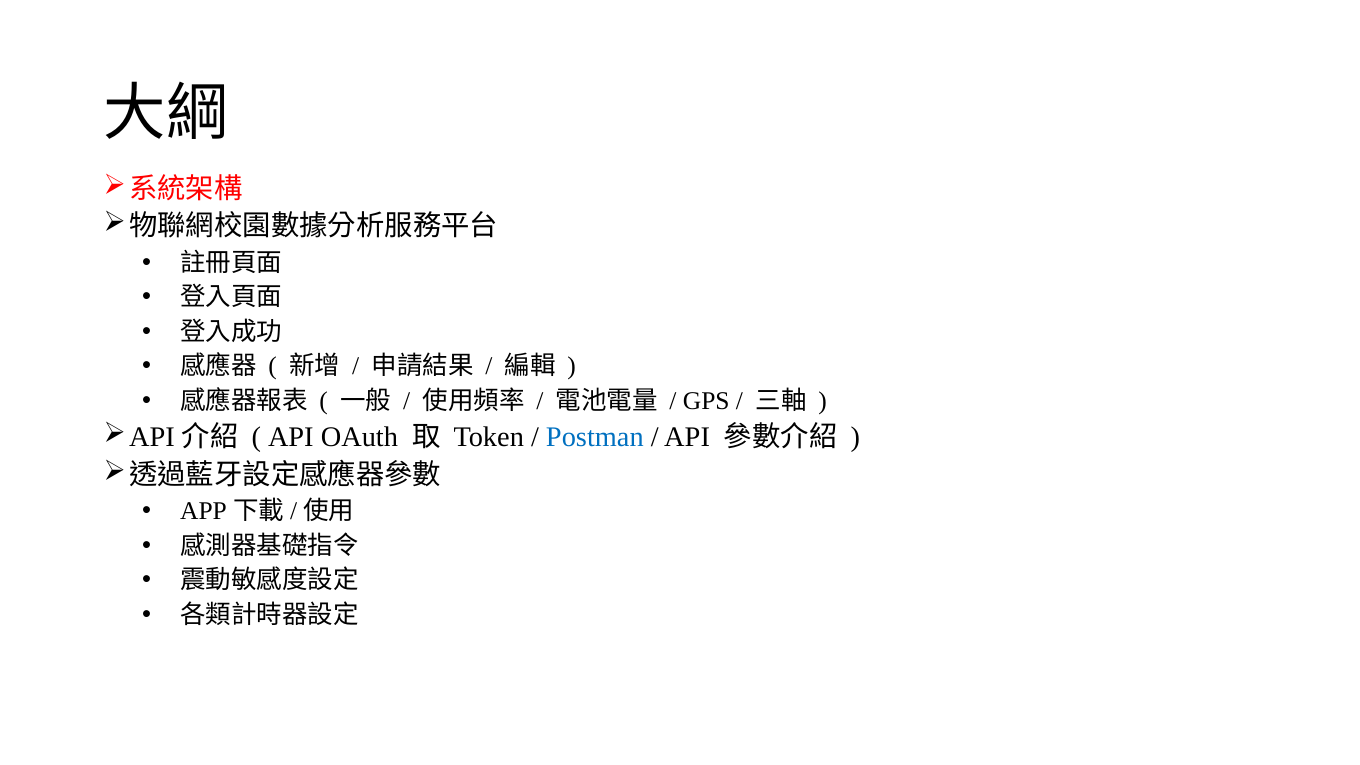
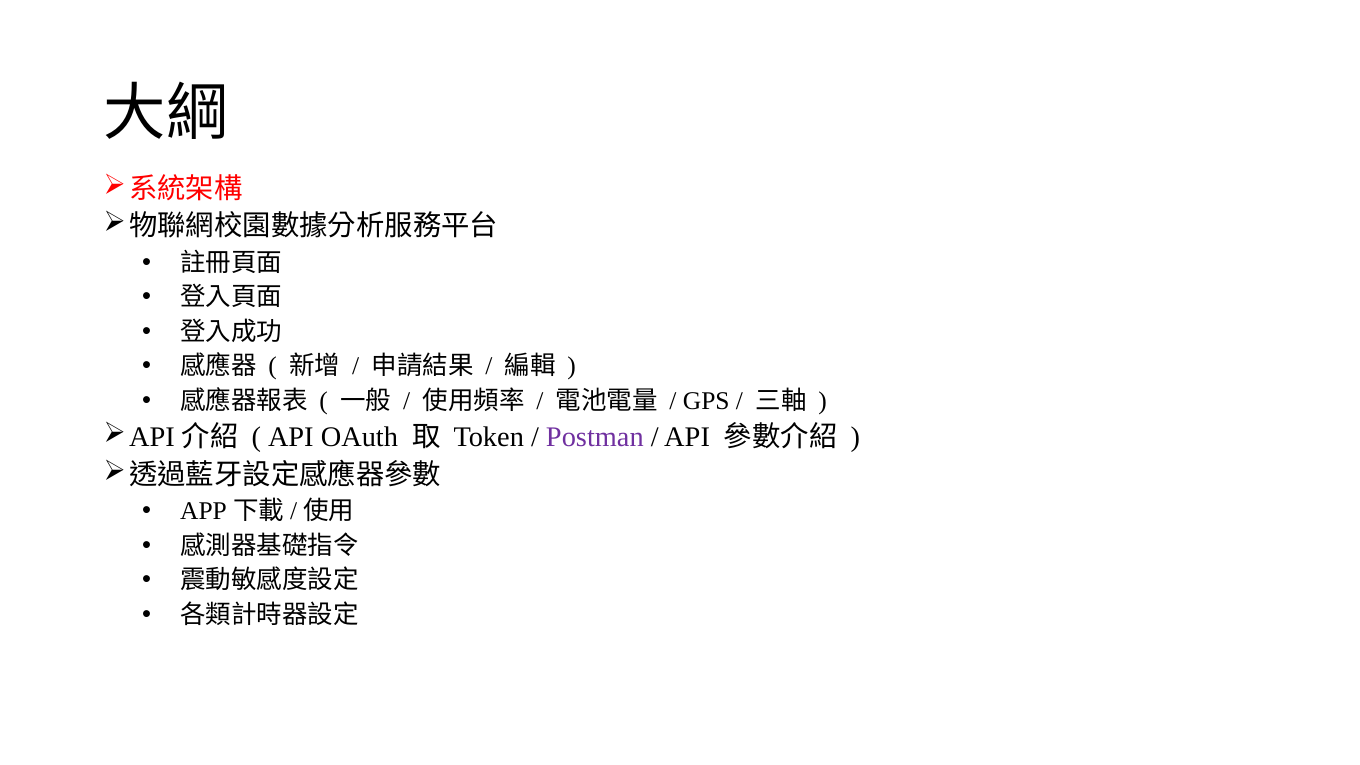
Postman colour: blue -> purple (595, 437)
